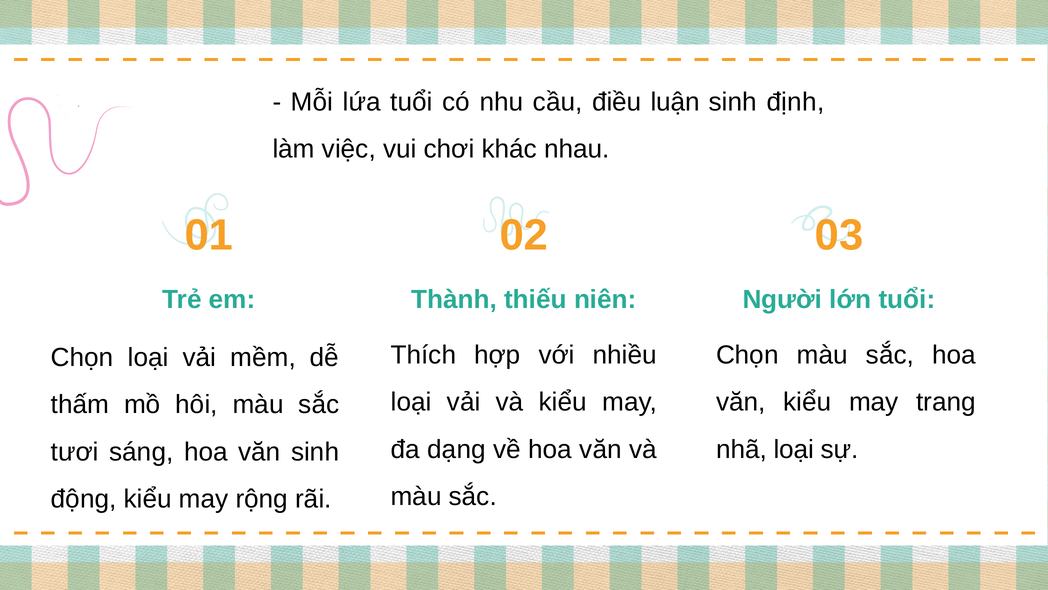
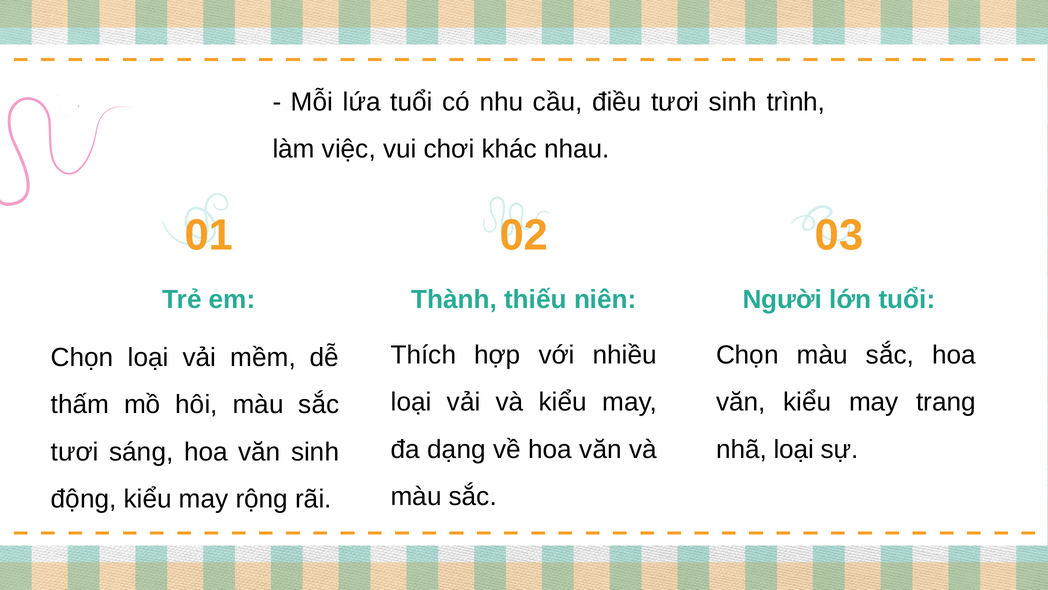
điều luận: luận -> tươi (675, 102)
định: định -> trình (796, 102)
